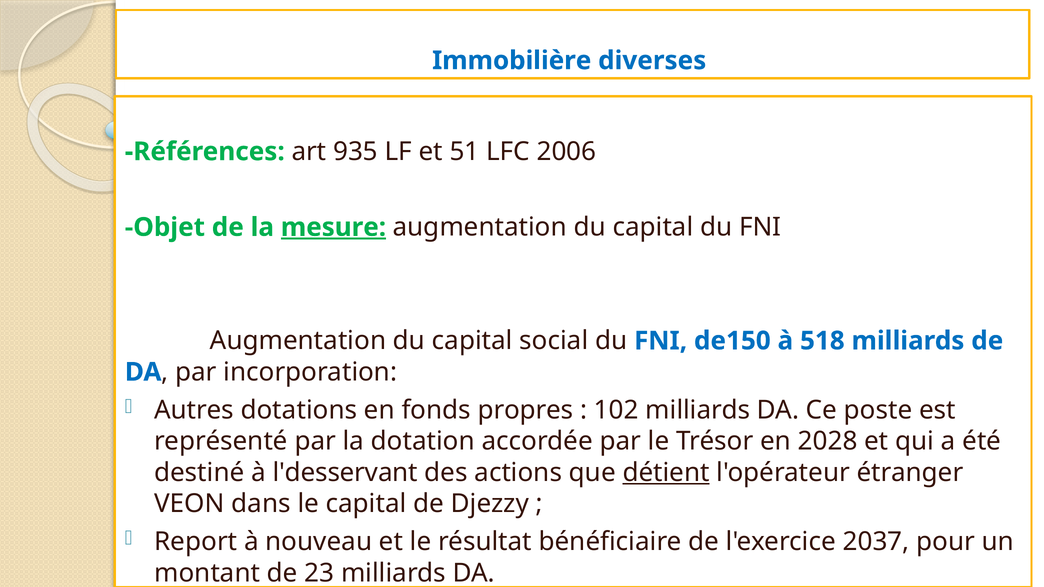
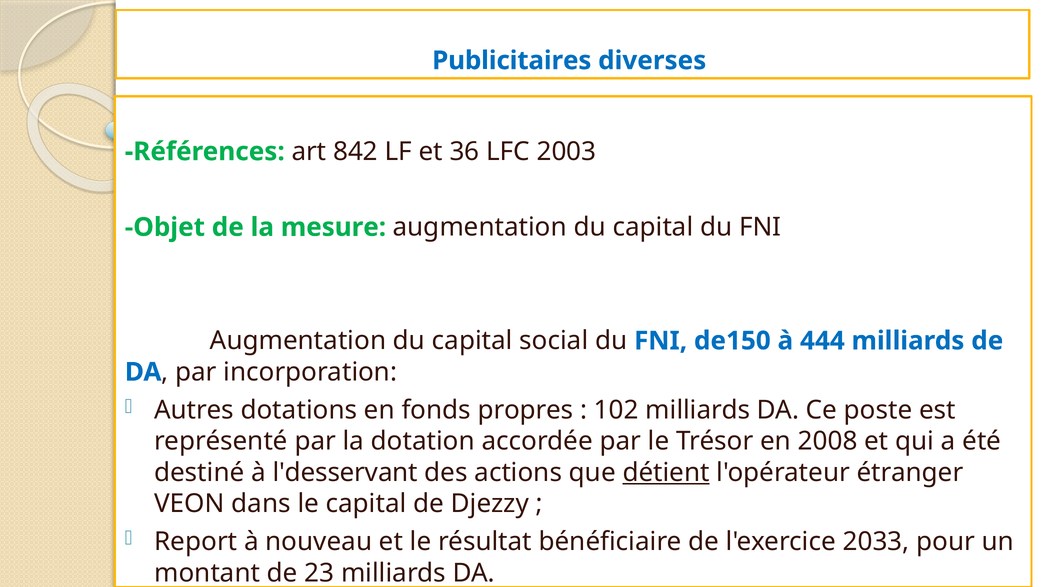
Immobilière: Immobilière -> Publicitaires (512, 61)
935: 935 -> 842 (356, 152)
51: 51 -> 36 (464, 152)
2006: 2006 -> 2003 (566, 152)
mesure underline: present -> none (333, 227)
518: 518 -> 444 (822, 341)
2028: 2028 -> 2008 (828, 441)
2037: 2037 -> 2033 (876, 542)
